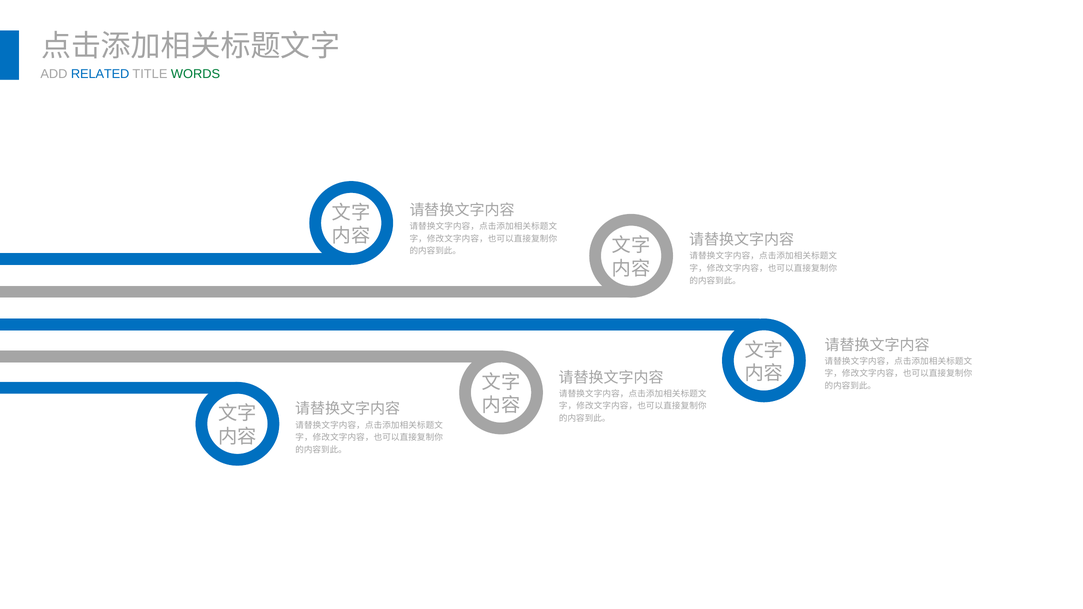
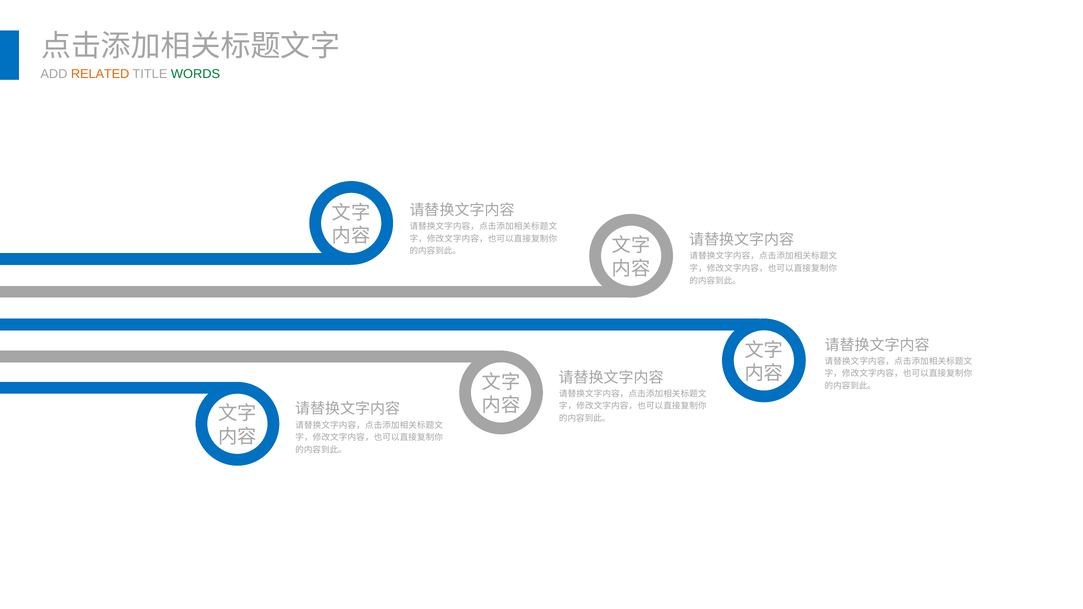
RELATED colour: blue -> orange (100, 74)
